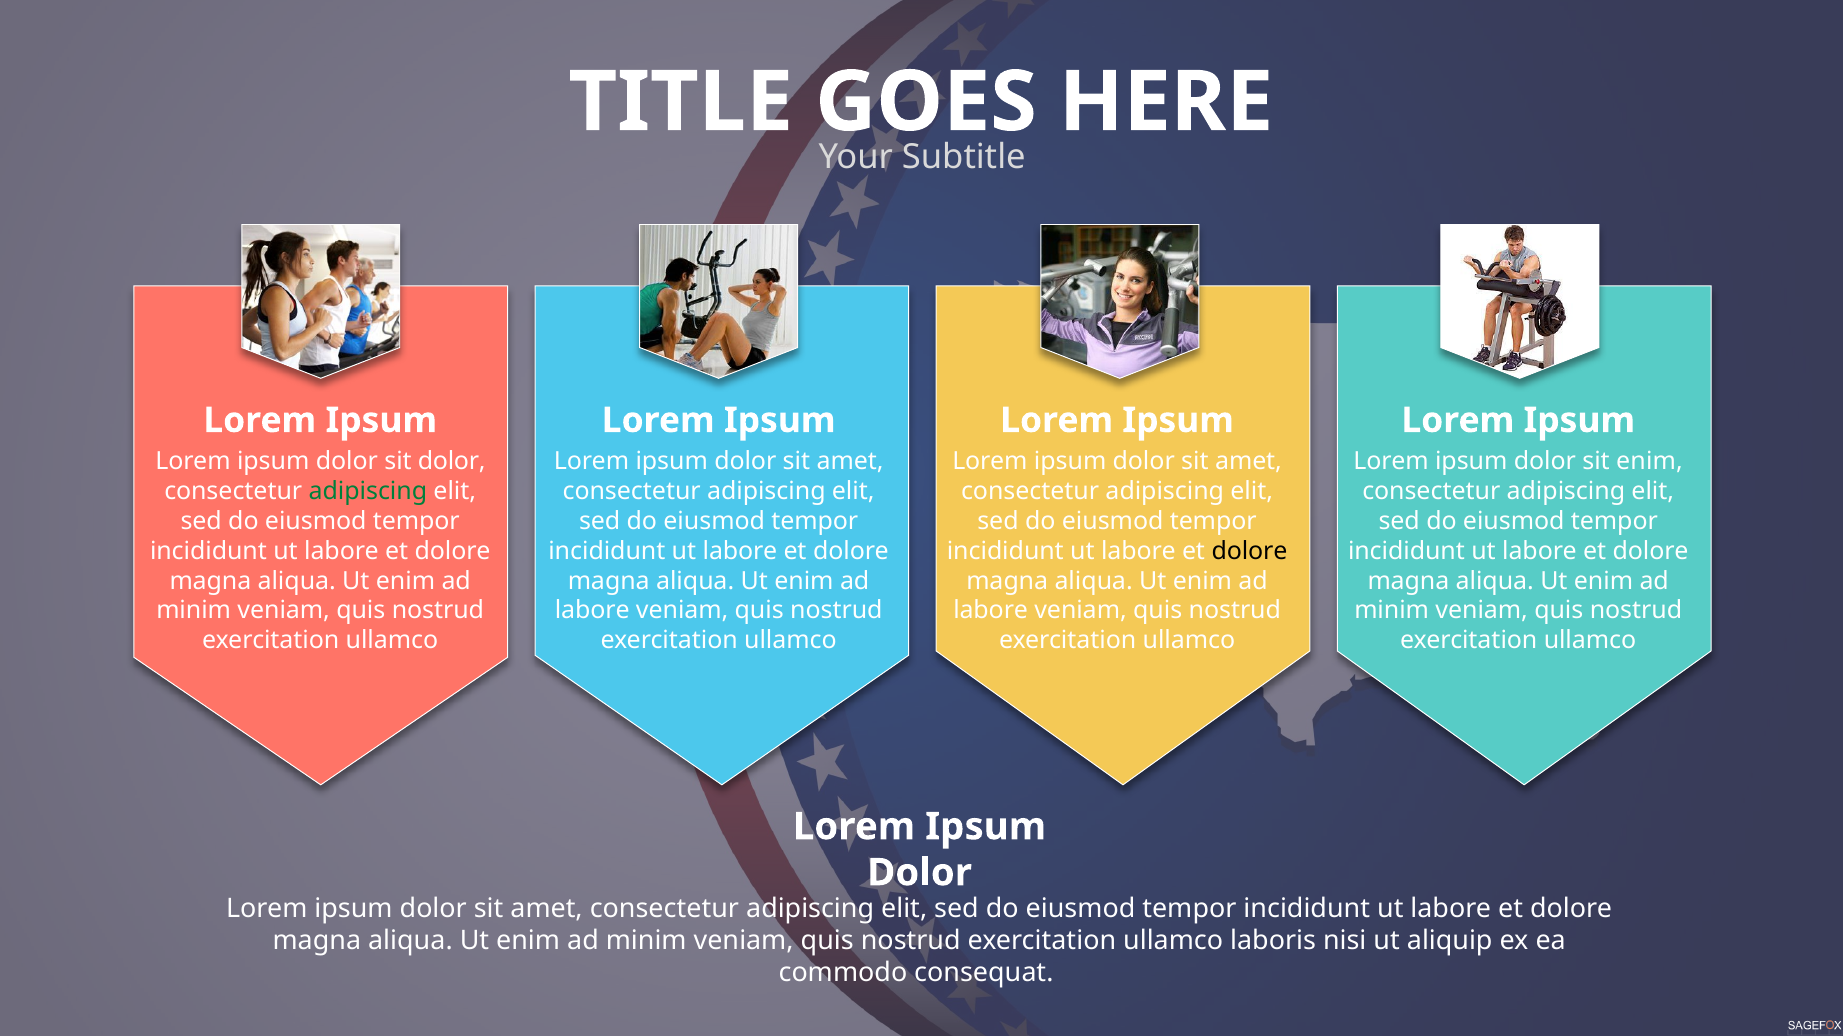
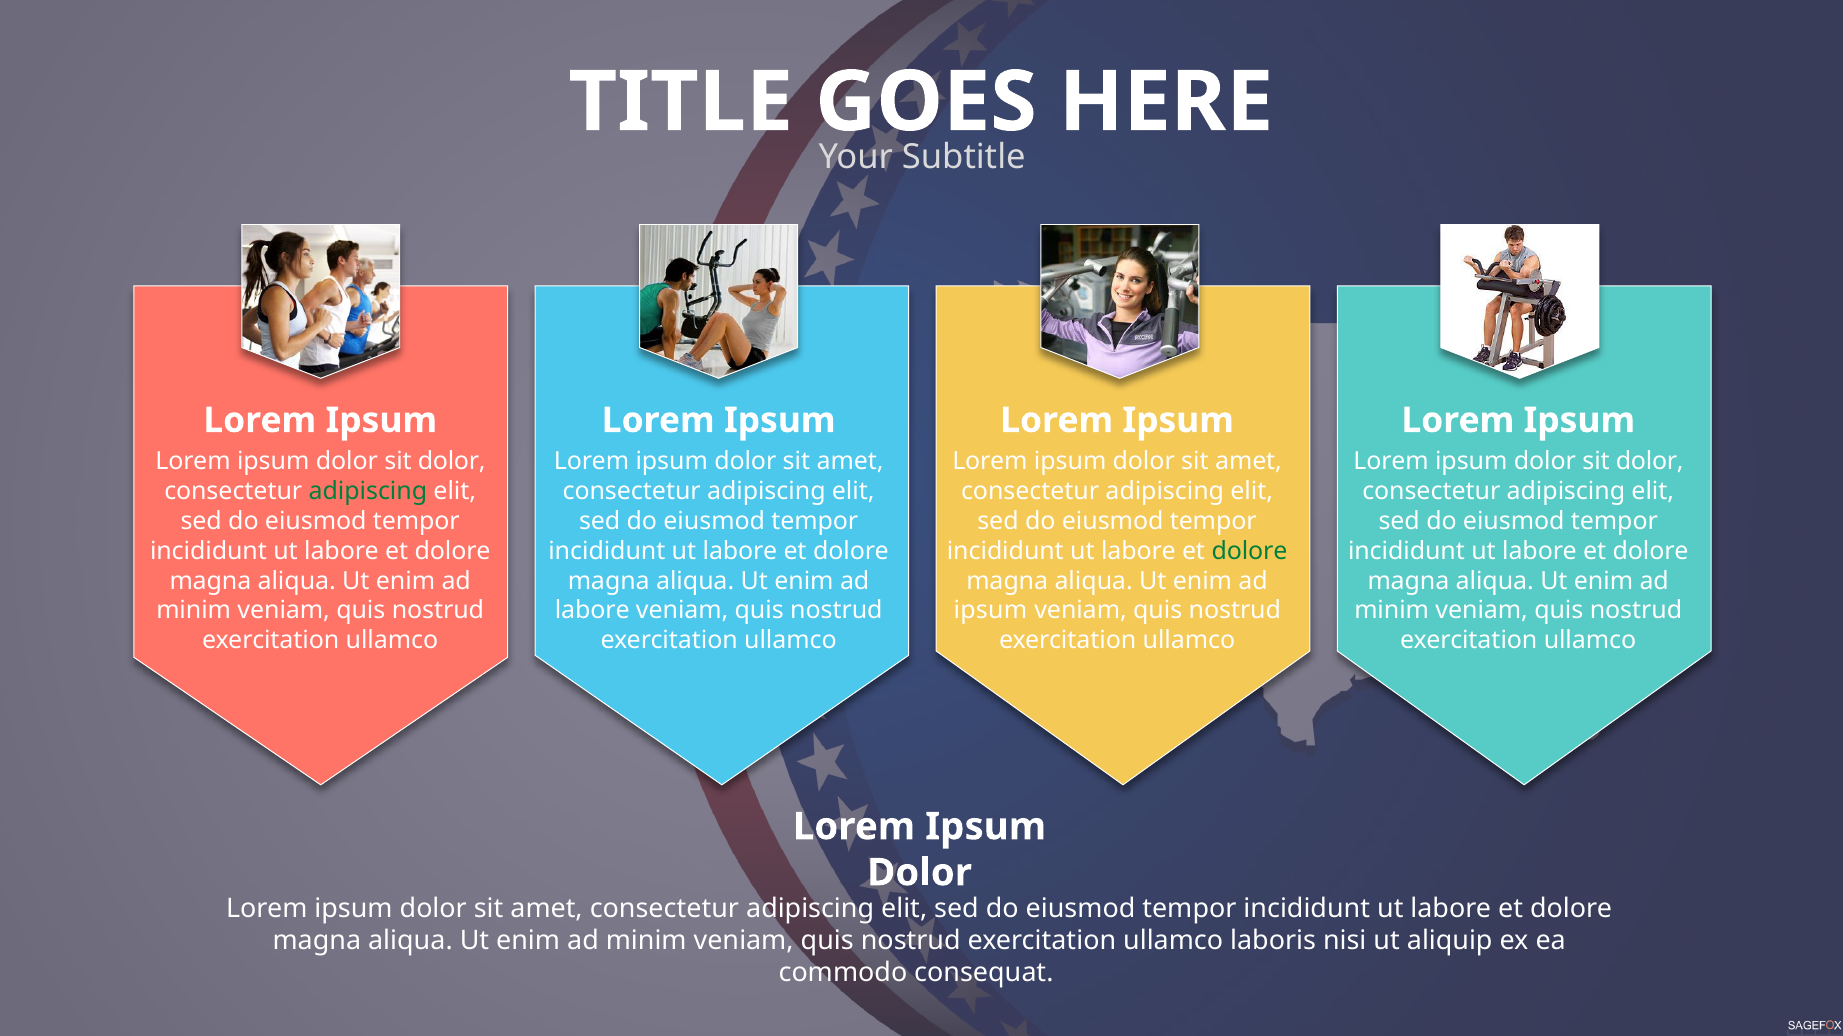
enim: enim -> dolor (1650, 461)
dolore colour: black -> green (1250, 551)
labore: labore -> ipsum (990, 611)
